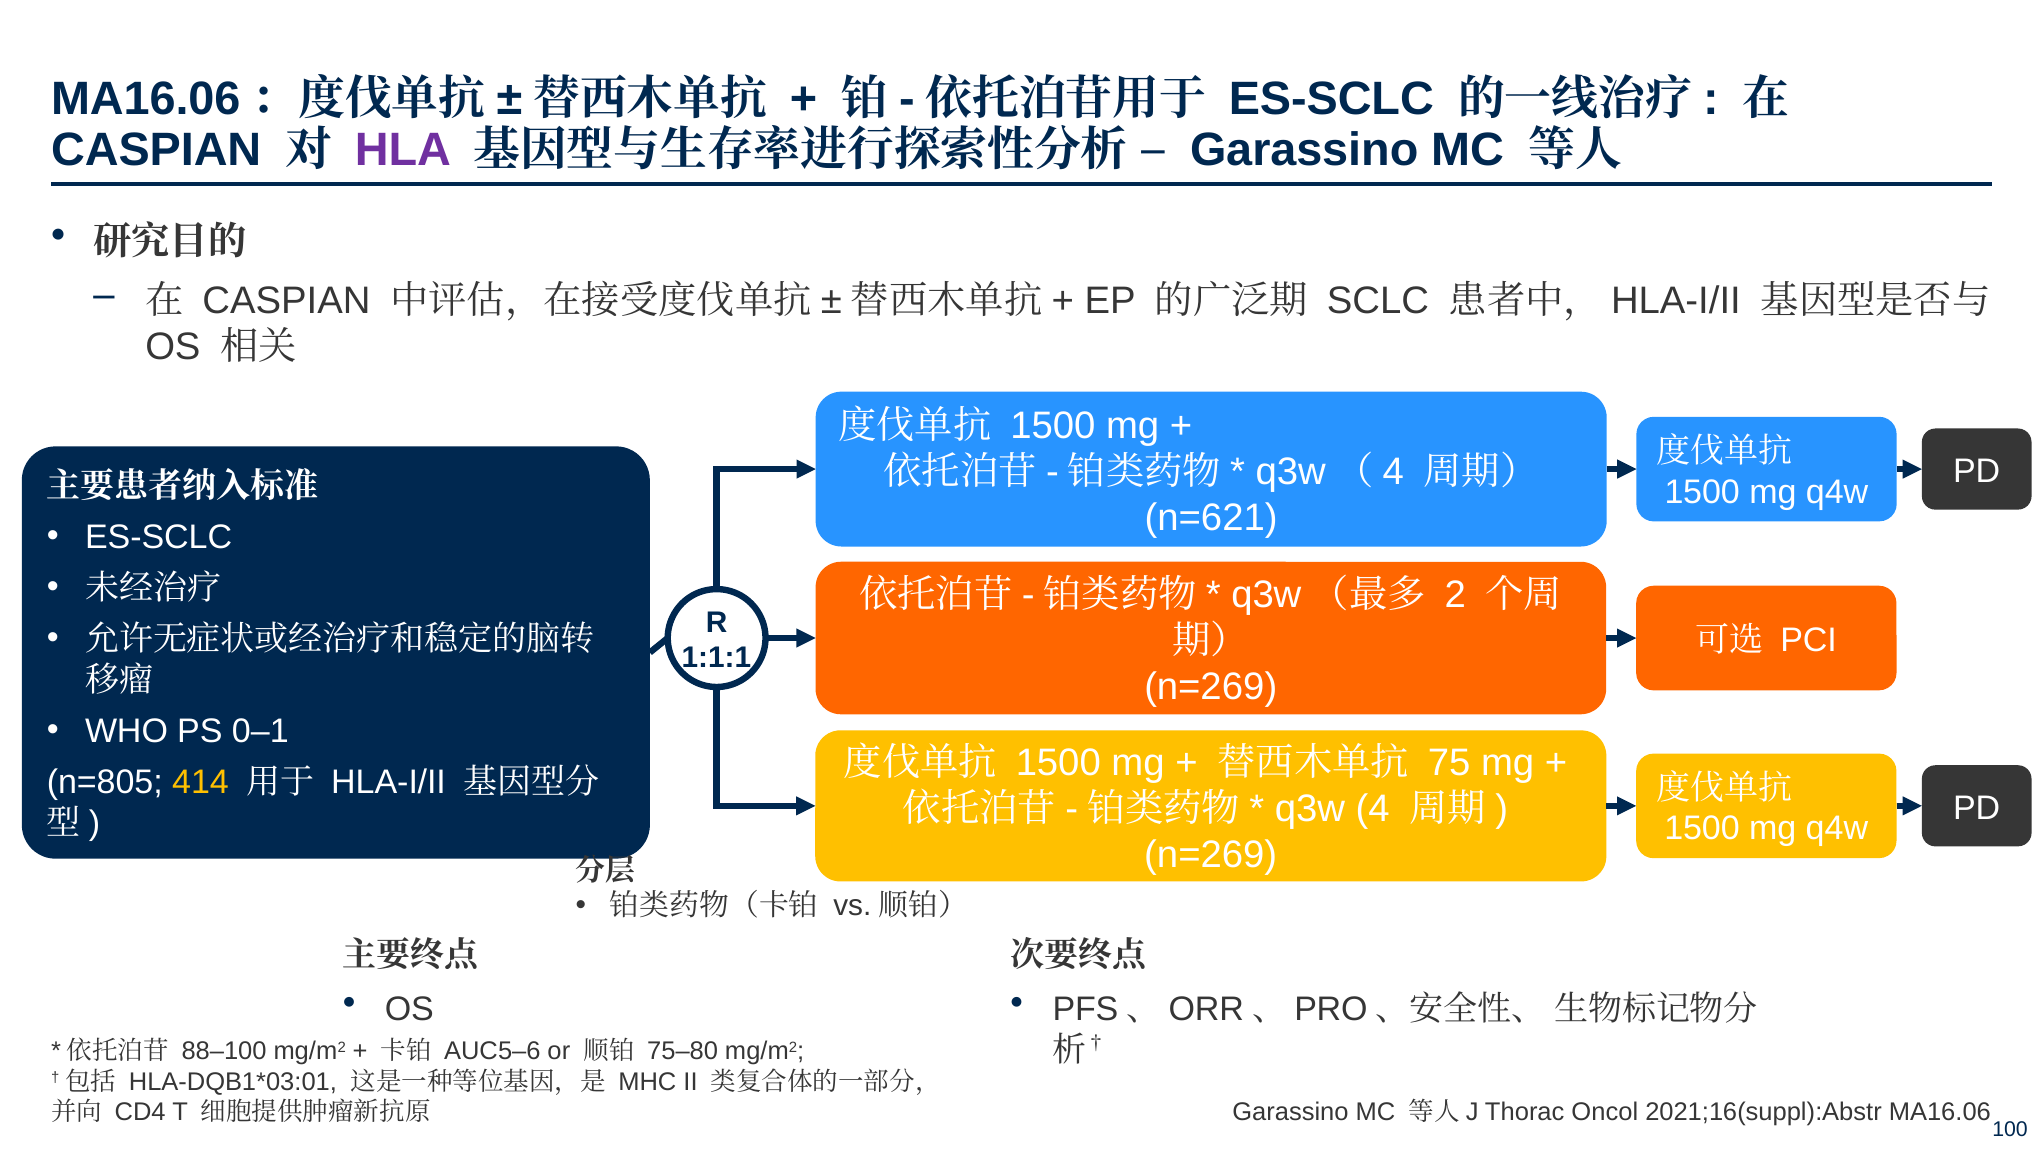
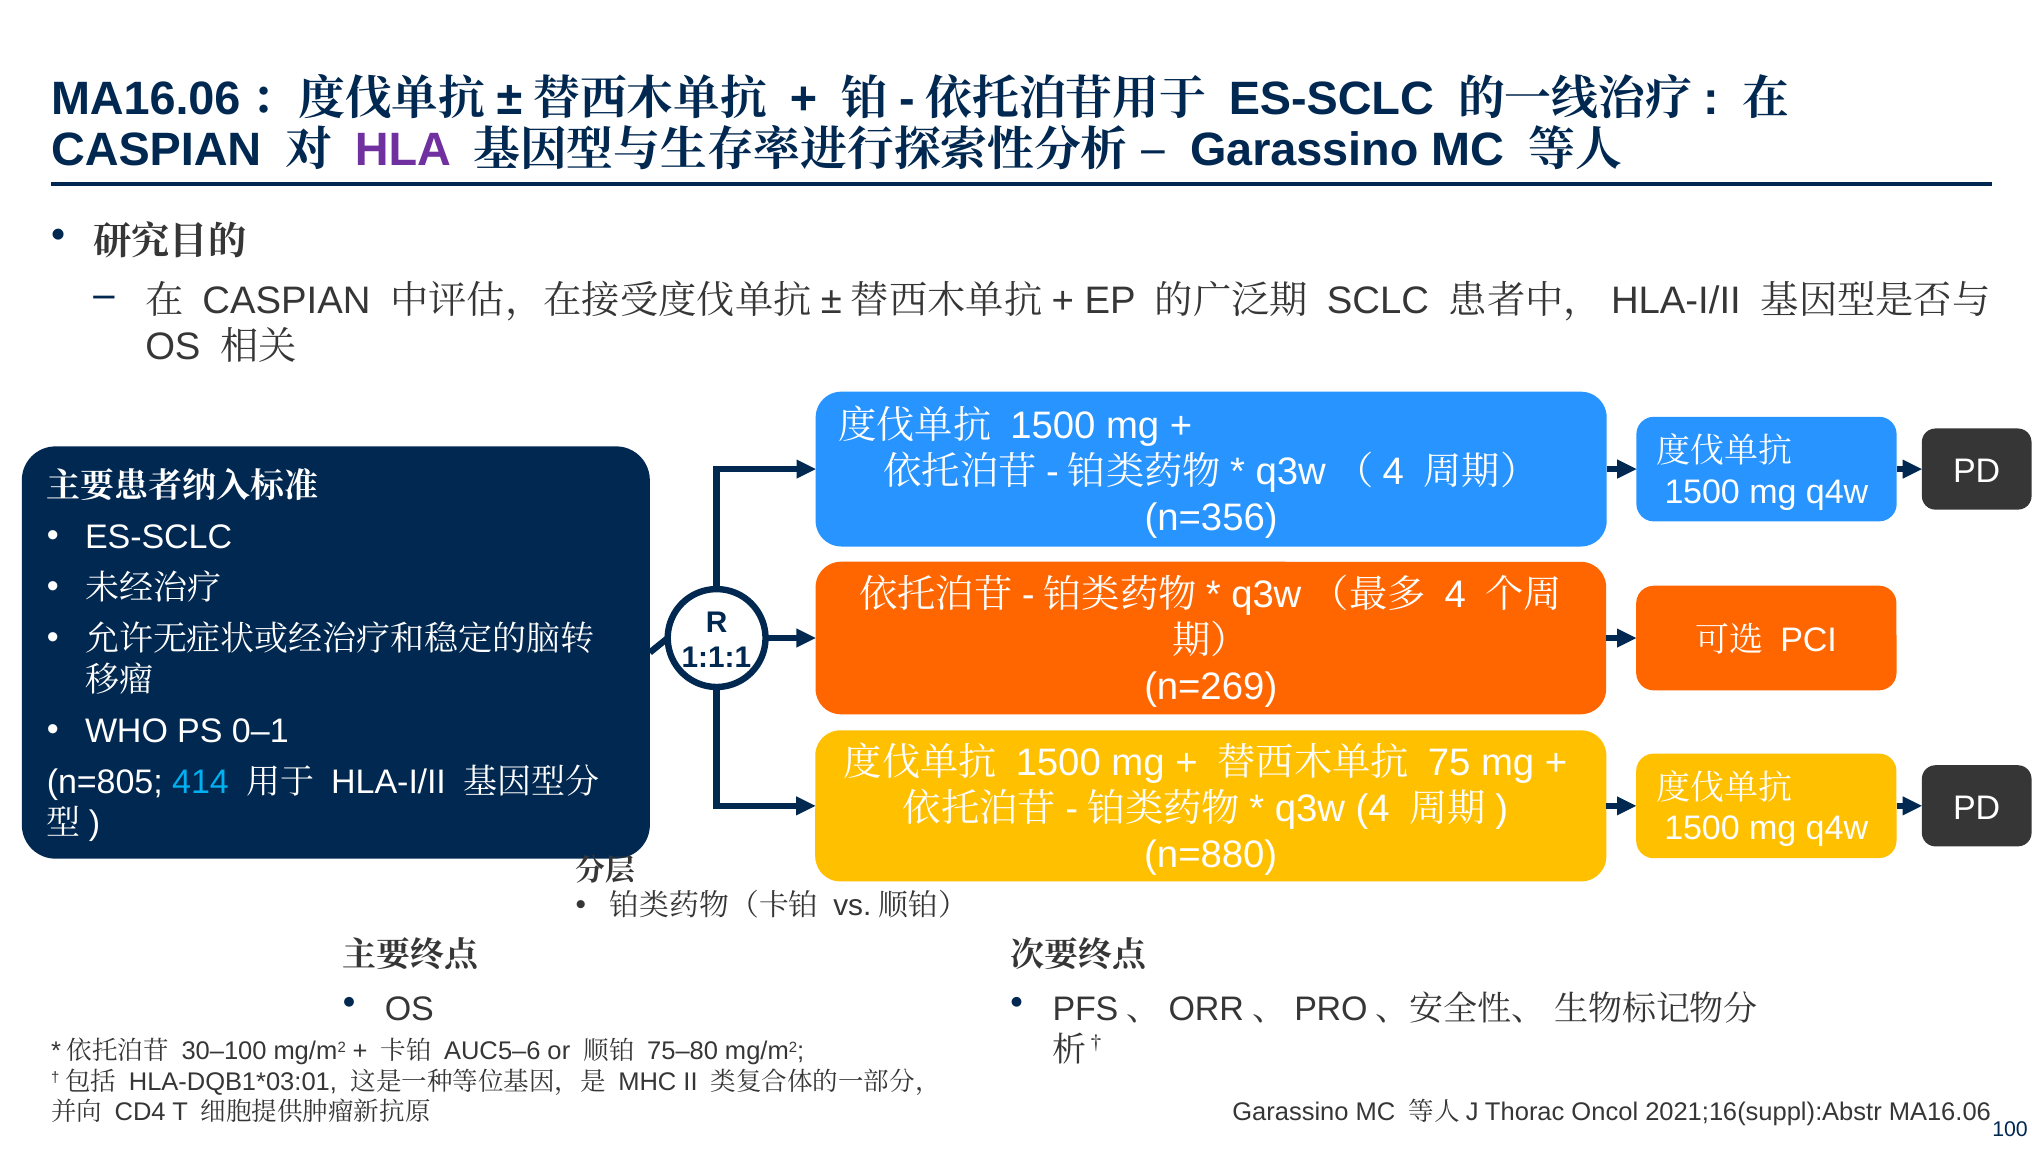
n=621: n=621 -> n=356 (1211, 518)
2: 2 -> 4 (1455, 595)
414 colour: yellow -> light blue (200, 783)
n=269: n=269 -> n=880 (1211, 855)
88–100: 88–100 -> 30–100 (224, 1051)
